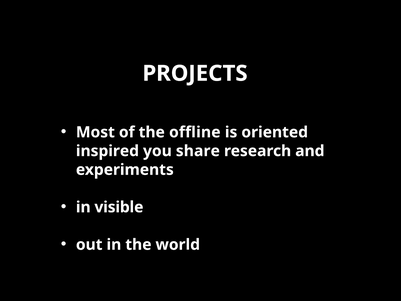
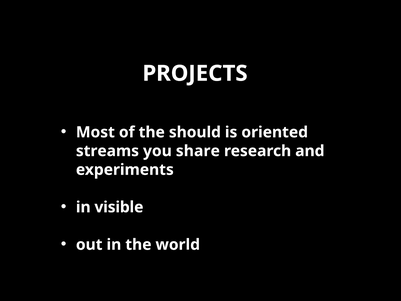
offline: offline -> should (195, 132)
inspired: inspired -> streams (107, 151)
